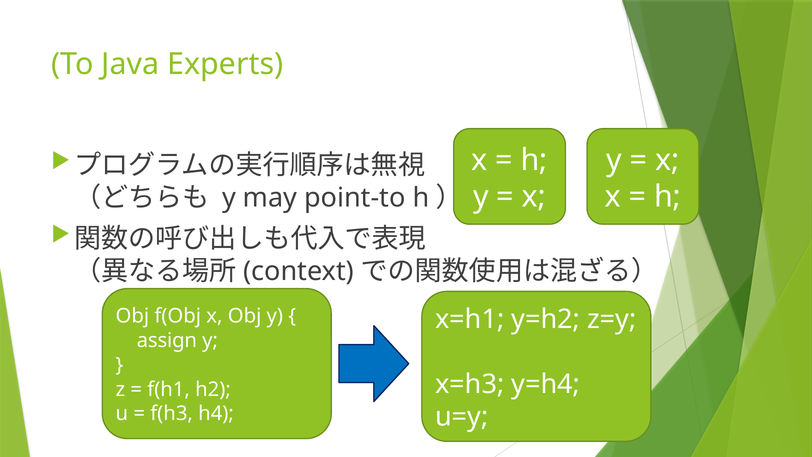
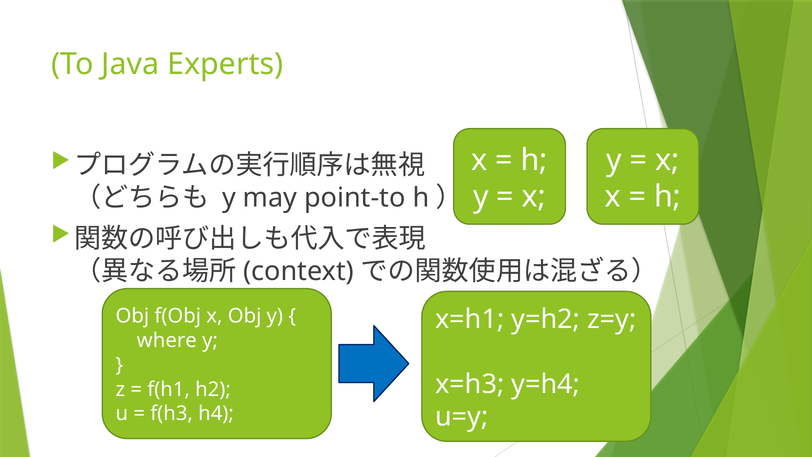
assign: assign -> where (167, 340)
